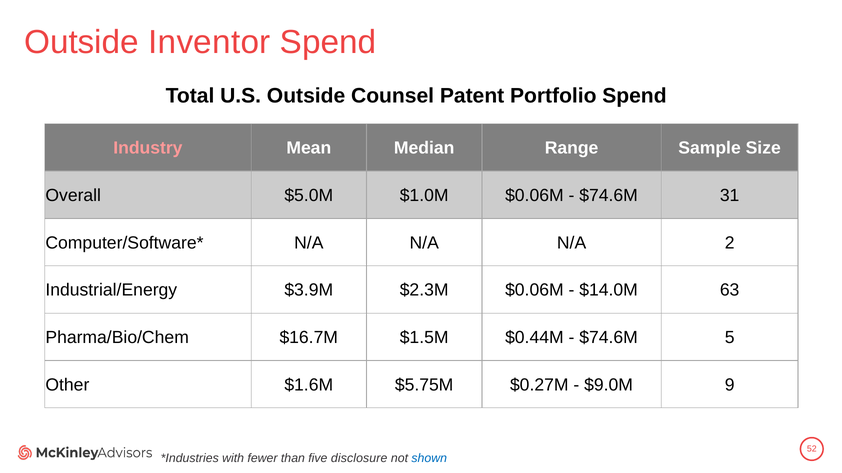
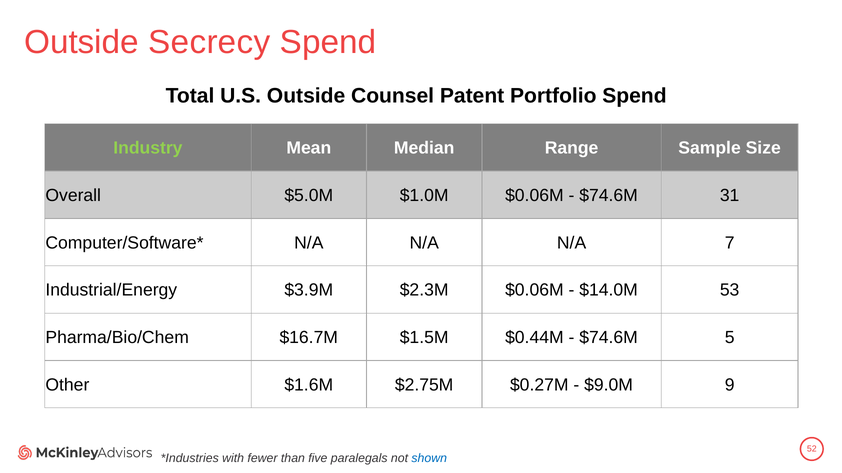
Inventor: Inventor -> Secrecy (209, 42)
Industry colour: pink -> light green (148, 148)
2: 2 -> 7 (730, 243)
63: 63 -> 53 (730, 290)
$5.75M: $5.75M -> $2.75M (424, 385)
disclosure: disclosure -> paralegals (359, 459)
